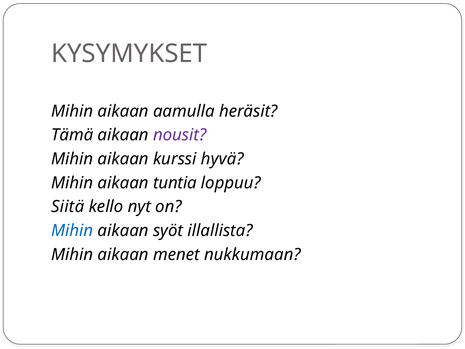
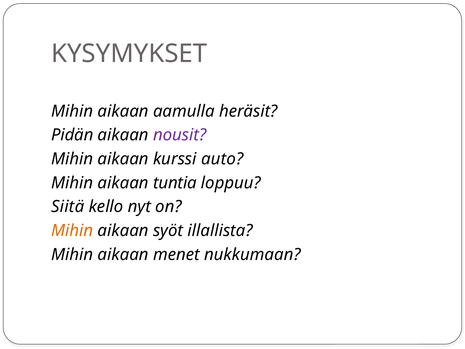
Tämä: Tämä -> Pidän (72, 135)
hyvä: hyvä -> auto (222, 159)
Mihin colour: blue -> orange (72, 231)
